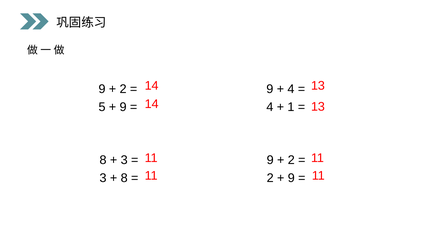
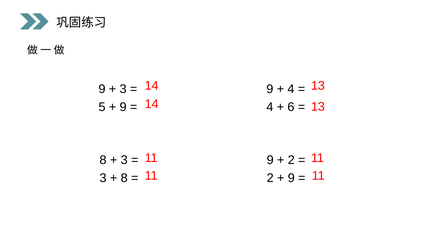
2: 2 -> 3 (123, 89)
1: 1 -> 6 (291, 107)
